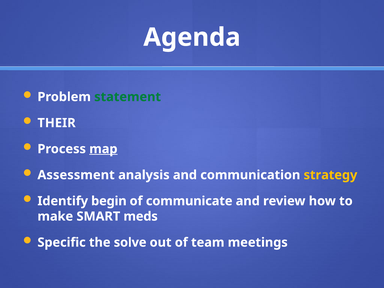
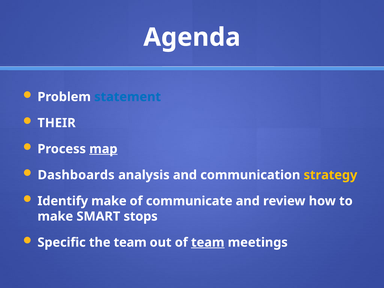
statement colour: green -> blue (128, 97)
Assessment: Assessment -> Dashboards (76, 175)
Identify begin: begin -> make (109, 201)
meds: meds -> stops (141, 216)
the solve: solve -> team (130, 242)
team underline: none -> present (208, 242)
